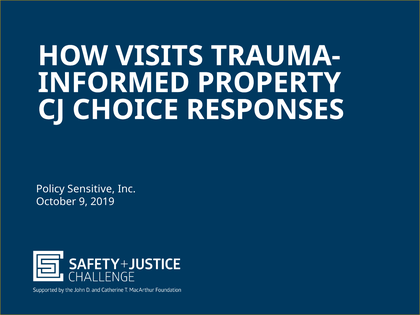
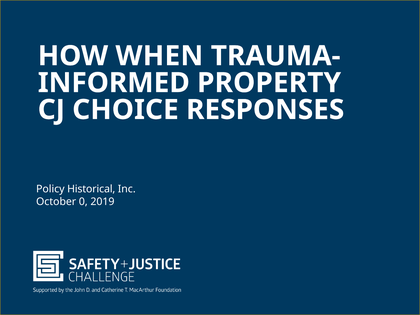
VISITS: VISITS -> WHEN (159, 56)
Sensitive: Sensitive -> Historical (91, 189)
9: 9 -> 0 (83, 202)
